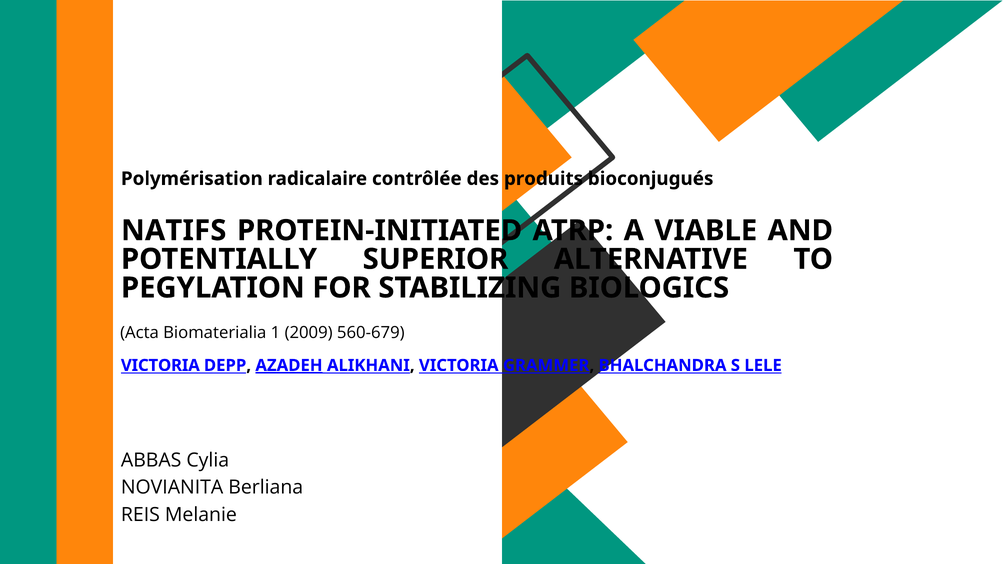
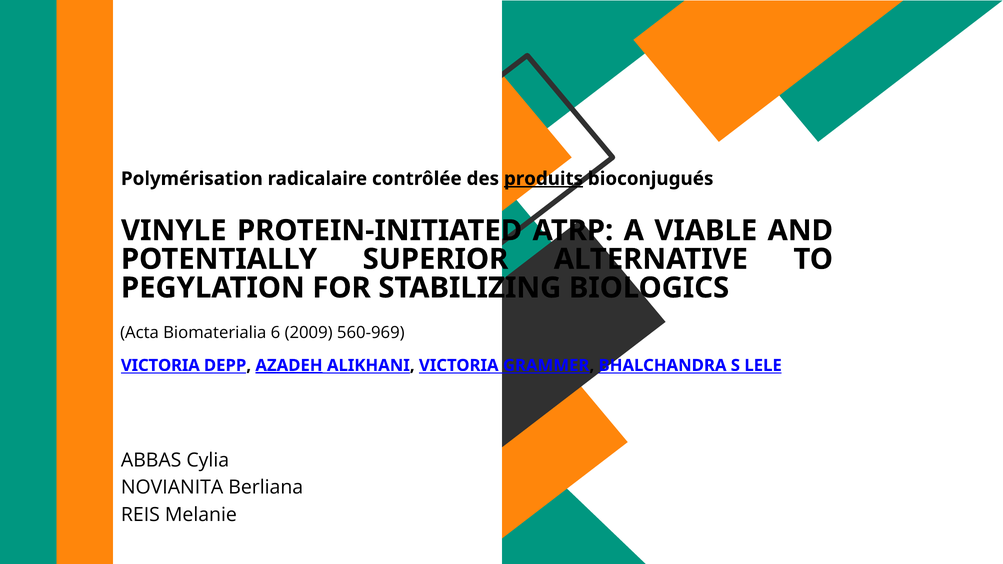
produits underline: none -> present (543, 179)
NATIFS: NATIFS -> VINYLE (174, 231)
1: 1 -> 6 (275, 333)
560-679: 560-679 -> 560-969 (371, 333)
